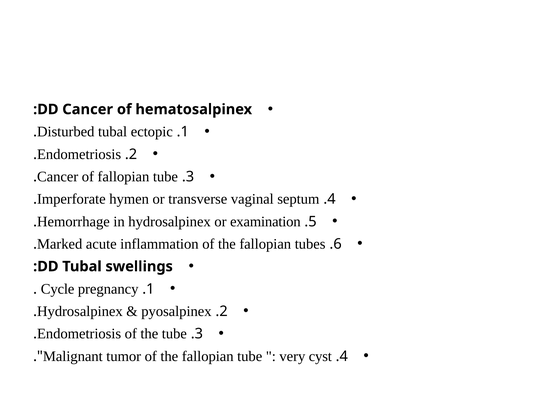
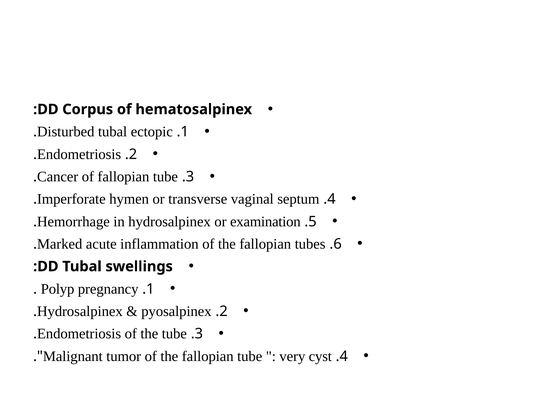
DD Cancer: Cancer -> Corpus (88, 109)
Cycle: Cycle -> Polyp (58, 289)
